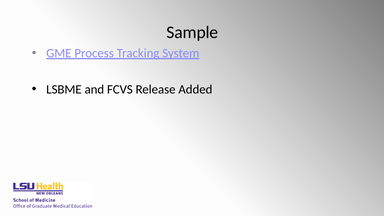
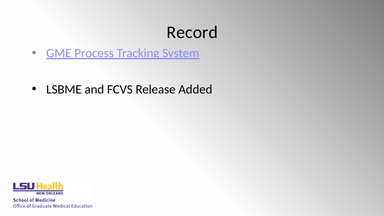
Sample: Sample -> Record (192, 32)
